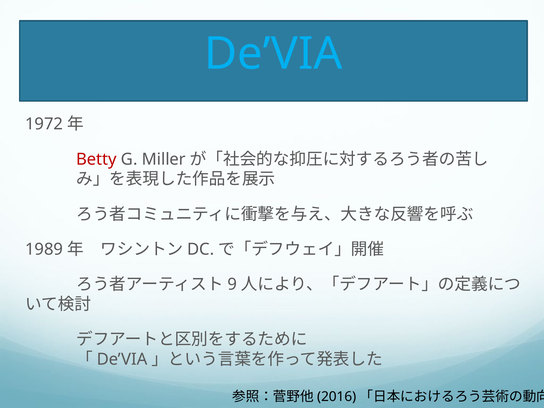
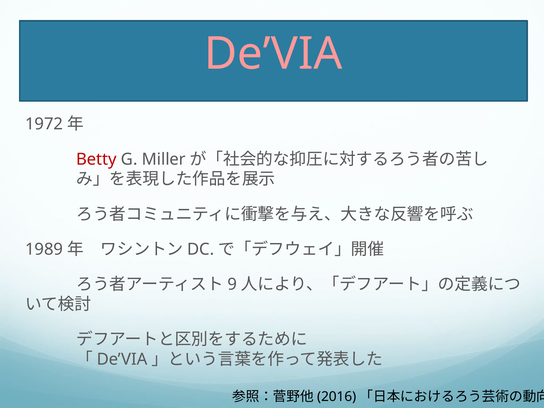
De’VIA colour: light blue -> pink (273, 54)
